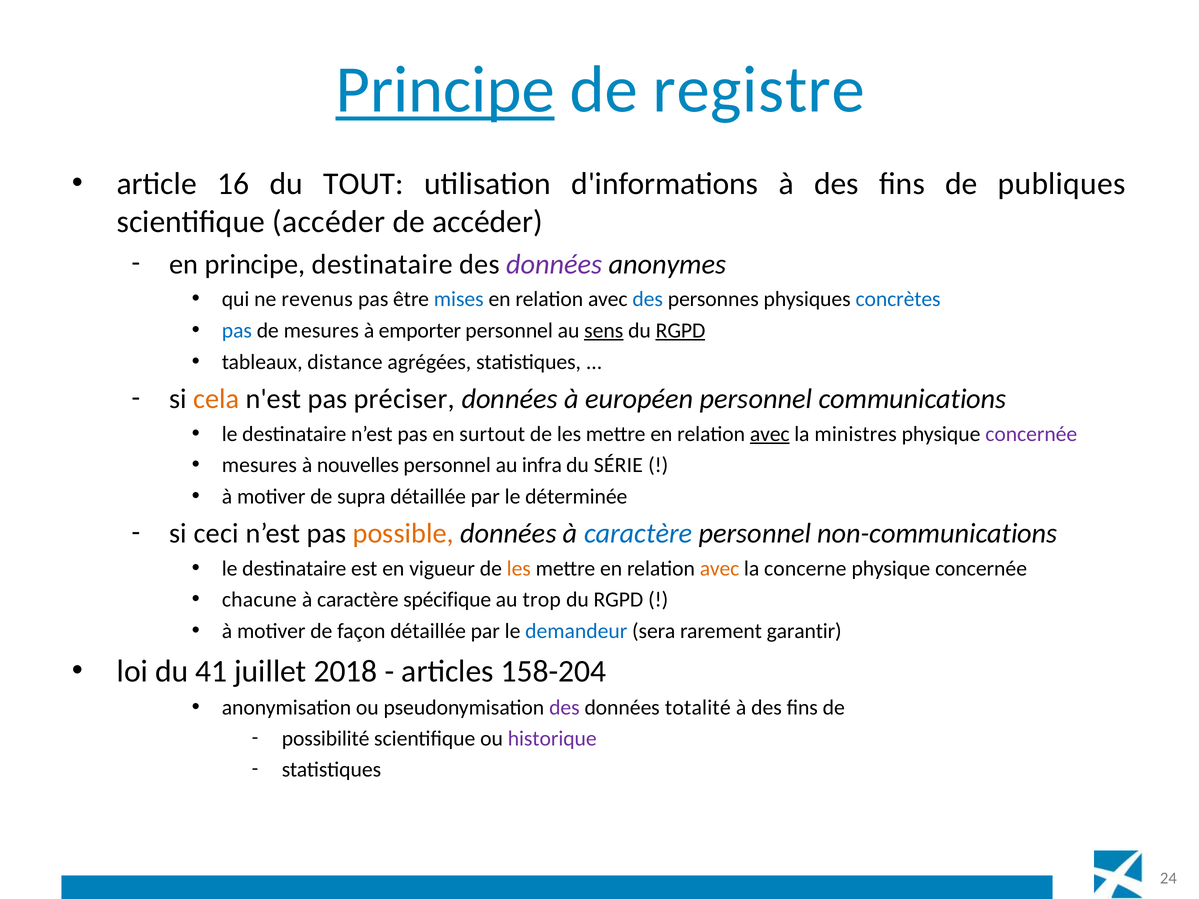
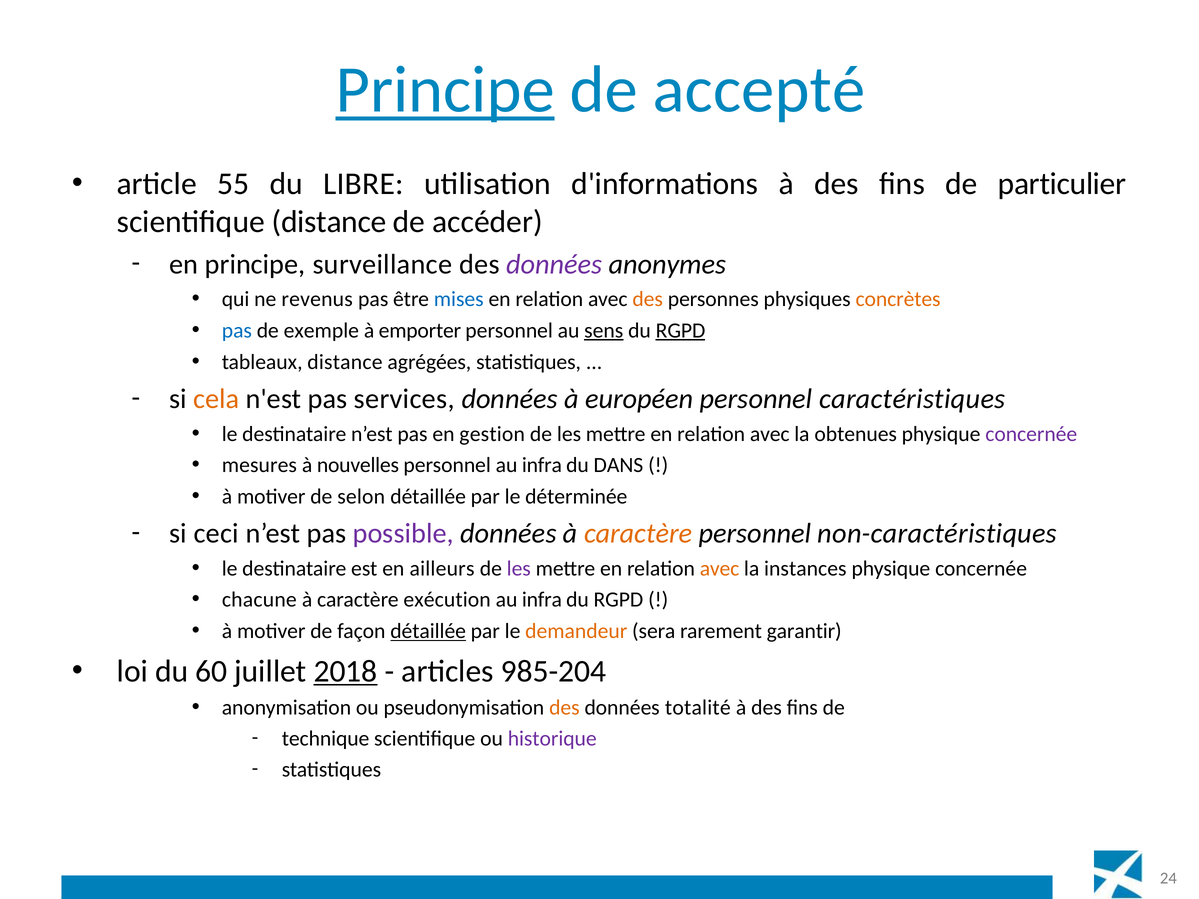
registre: registre -> accepté (759, 90)
16: 16 -> 55 (233, 184)
TOUT: TOUT -> LIBRE (363, 184)
publiques: publiques -> particulier (1062, 184)
scientifique accéder: accéder -> distance (329, 222)
principe destinataire: destinataire -> surveillance (382, 264)
des colour: blue -> orange (648, 299)
concrètes colour: blue -> orange (898, 299)
de mesures: mesures -> exemple (321, 331)
préciser: préciser -> services (404, 399)
communications: communications -> caractéristiques (912, 399)
surtout: surtout -> gestion (492, 434)
avec underline: present -> none (770, 434)
ministres: ministres -> obtenues (856, 434)
SÉRIE: SÉRIE -> DANS (618, 465)
supra: supra -> selon (361, 497)
possible colour: orange -> purple (403, 534)
caractère colour: blue -> orange (638, 534)
non-communications: non-communications -> non-caractéristiques (937, 534)
vigueur: vigueur -> ailleurs (442, 569)
les colour: orange -> purple (519, 569)
concerne: concerne -> instances (805, 569)
spécifique: spécifique -> exécution (447, 600)
trop: trop -> infra (542, 600)
détaillée underline: none -> present (428, 631)
demandeur colour: blue -> orange (576, 631)
41: 41 -> 60 (211, 671)
2018 underline: none -> present (346, 671)
158-204: 158-204 -> 985-204 (554, 671)
des colour: purple -> orange (564, 708)
possibilité: possibilité -> technique (326, 739)
